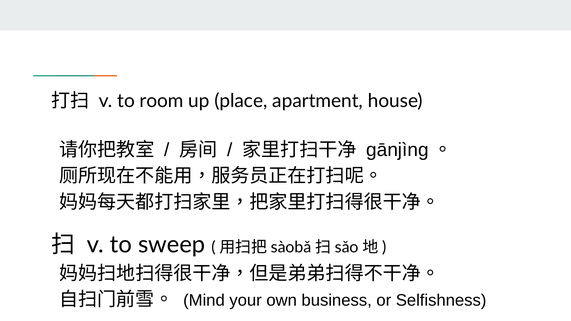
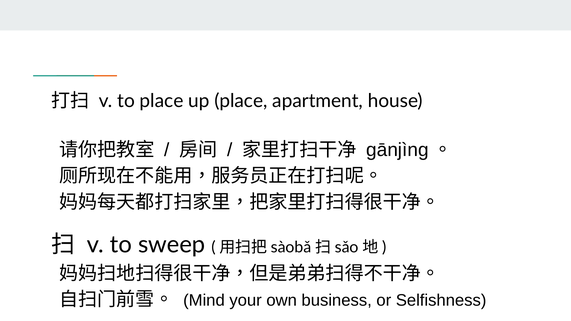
to room: room -> place (162, 101)
